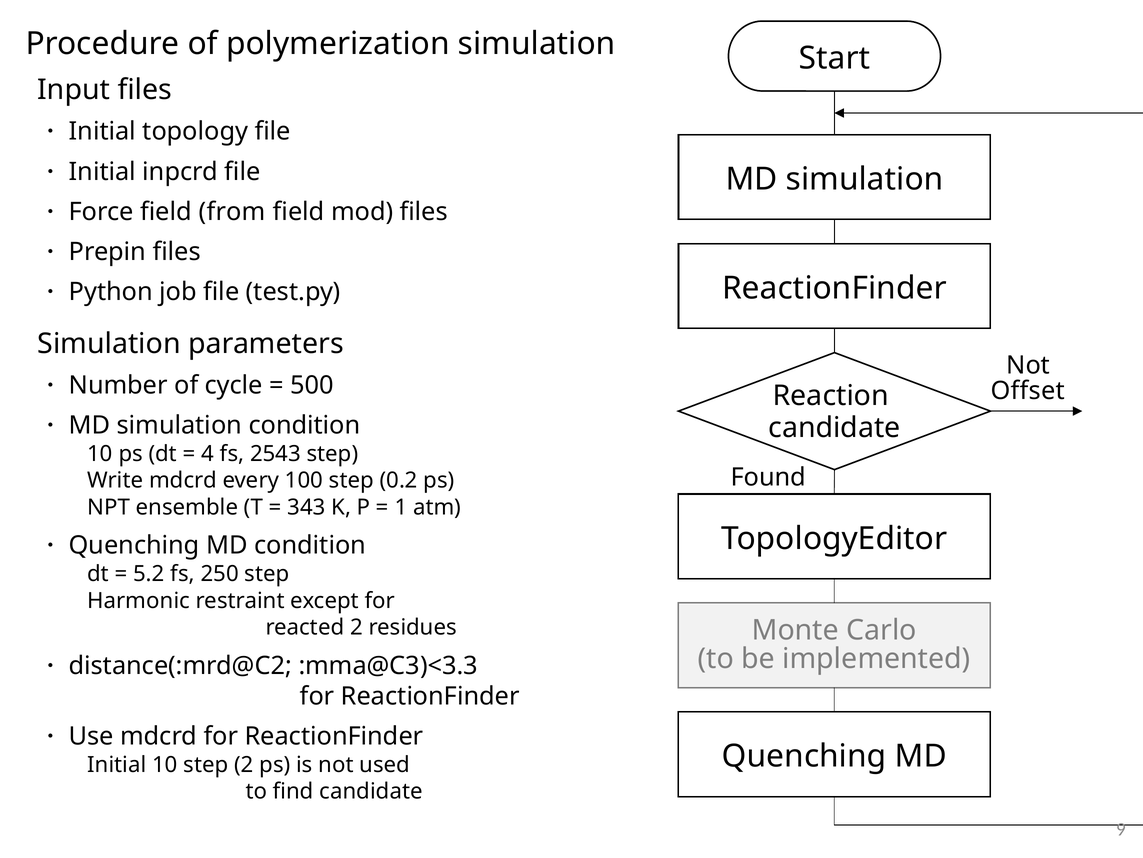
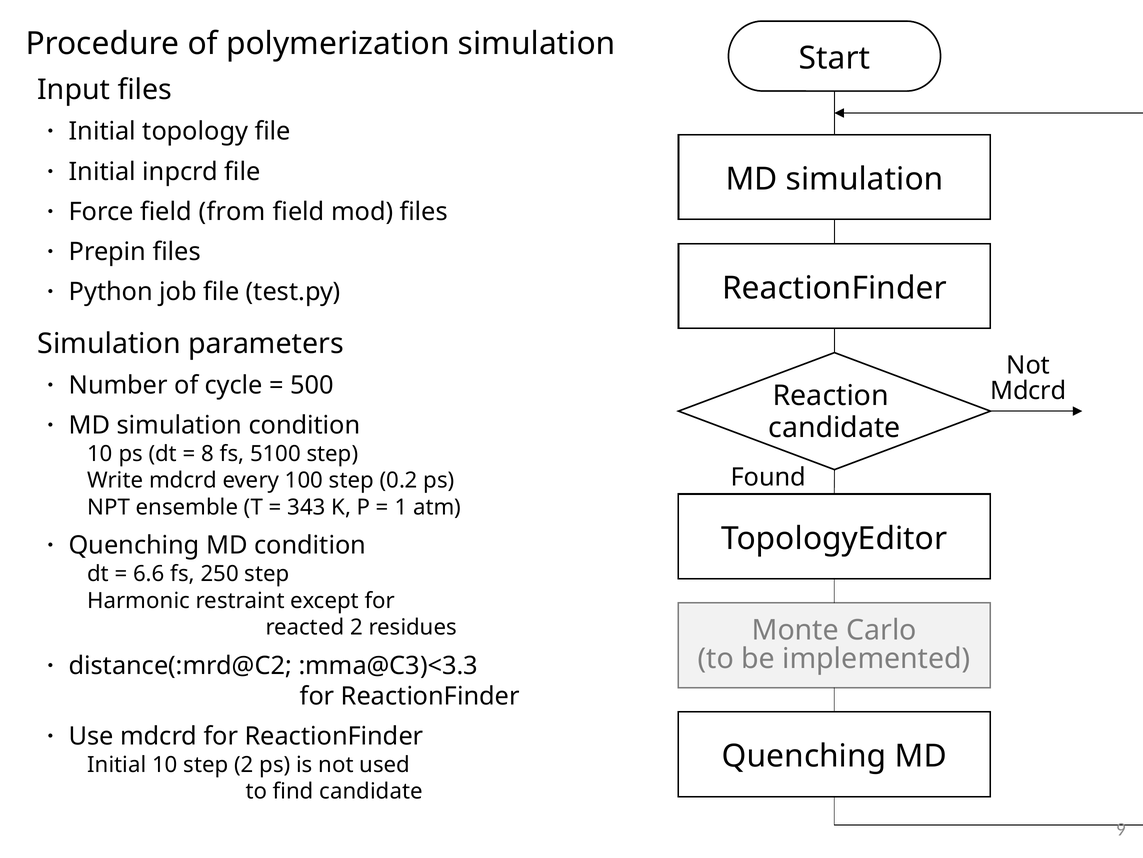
Offset: Offset -> Mdcrd (1028, 390)
4: 4 -> 8 (208, 453)
2543: 2543 -> 5100 (275, 453)
5.2: 5.2 -> 6.6 (149, 573)
